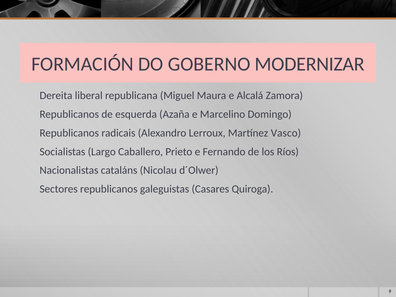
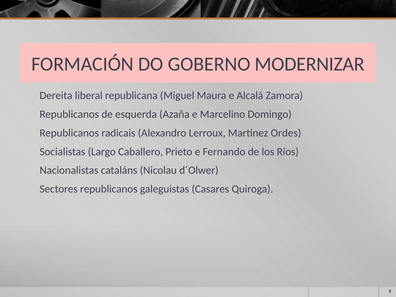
Vasco: Vasco -> Ordes (286, 133)
